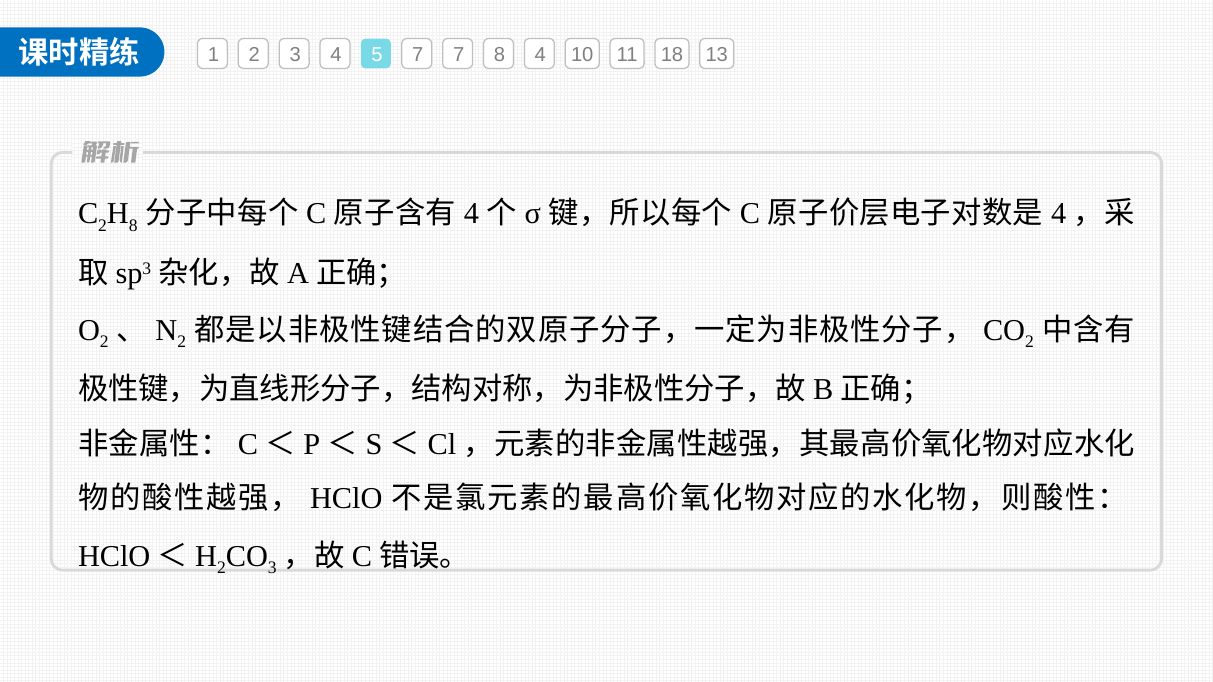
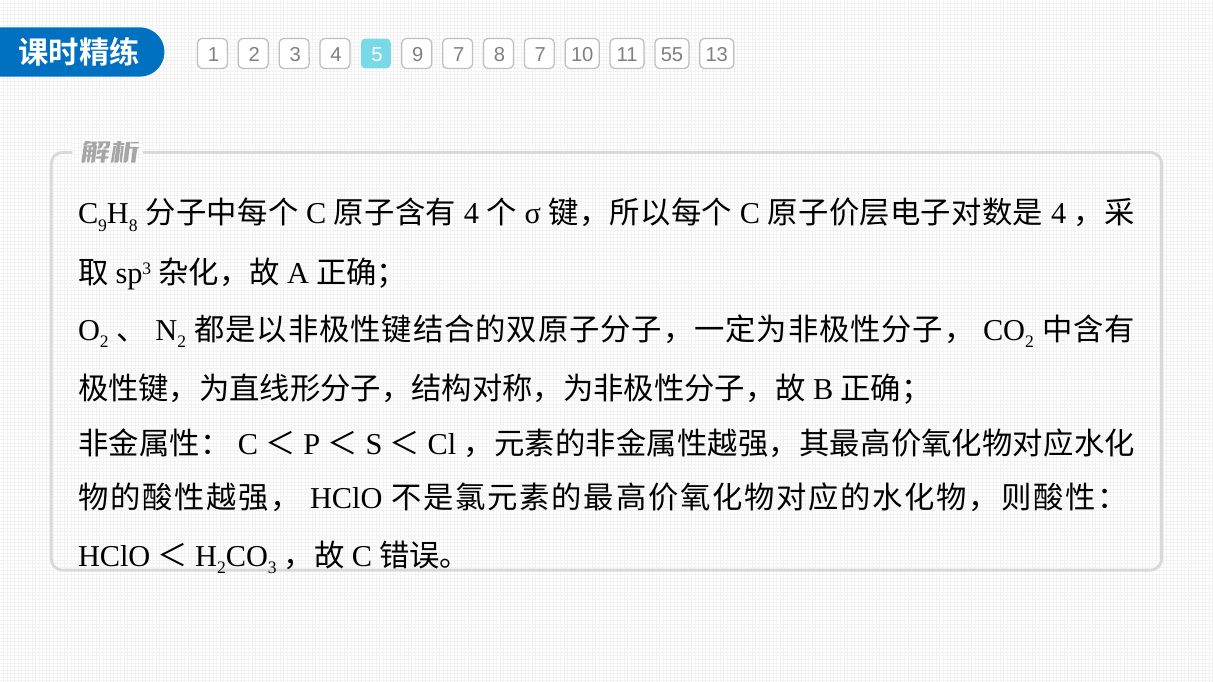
5 7: 7 -> 9 (418, 55)
8 4: 4 -> 7 (540, 55)
18: 18 -> 55 (672, 55)
2: 2 -> 9 (103, 226)
